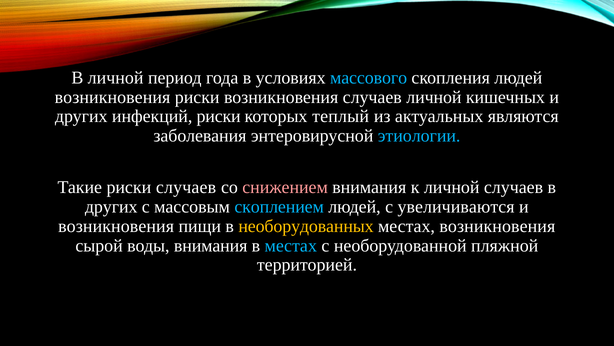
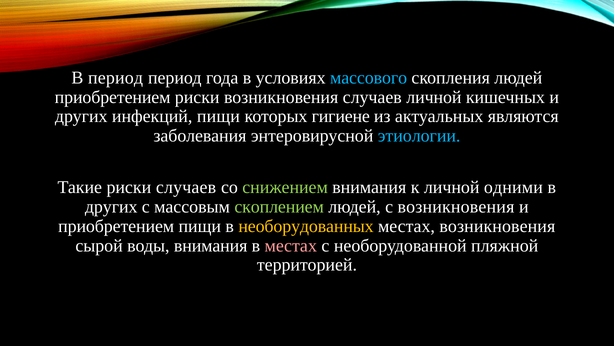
В личной: личной -> период (116, 78)
возникновения: возникновения -> приобретением (113, 97)
инфекций риски: риски -> пищи (218, 116)
теплый: теплый -> гигиене (341, 116)
снижением colour: pink -> light green (285, 187)
личной случаев: случаев -> одними (513, 187)
скоплением colour: light blue -> light green (279, 207)
с увеличиваются: увеличиваются -> возникновения (456, 207)
возникновения: возникновения -> приобретением (116, 226)
местах colour: light blue -> pink (291, 245)
